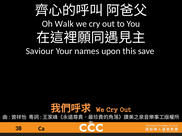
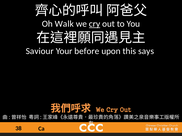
cry underline: none -> present (95, 24)
names: names -> before (87, 51)
save: save -> says (146, 51)
